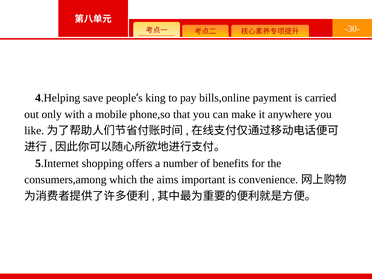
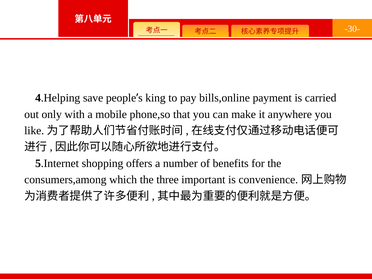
aims: aims -> three (168, 180)
